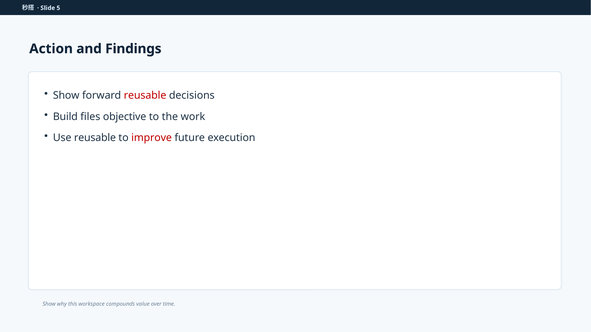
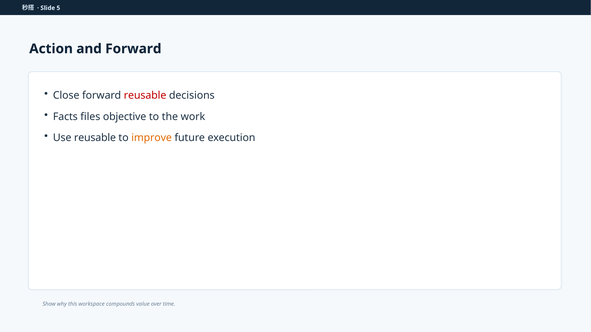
and Findings: Findings -> Forward (133, 49)
Show: Show -> Close (66, 96)
Build: Build -> Facts (65, 117)
improve colour: red -> orange (152, 138)
